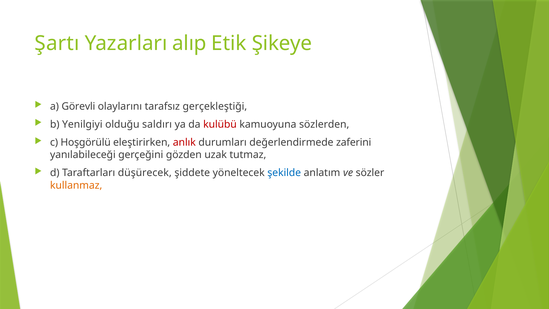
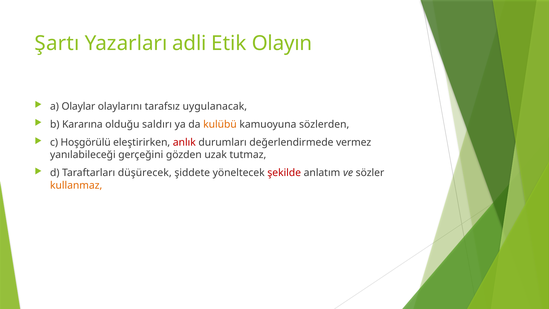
alıp: alıp -> adli (189, 43)
Şikeye: Şikeye -> Olayın (282, 43)
Görevli: Görevli -> Olaylar (78, 106)
gerçekleştiği: gerçekleştiği -> uygulanacak (215, 106)
Yenilgiyi: Yenilgiyi -> Kararına (82, 124)
kulübü colour: red -> orange (220, 124)
zaferini: zaferini -> vermez (354, 142)
şekilde colour: blue -> red (284, 173)
